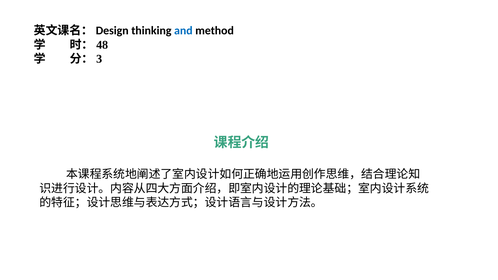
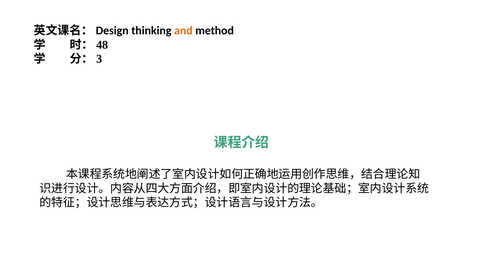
and colour: blue -> orange (183, 31)
